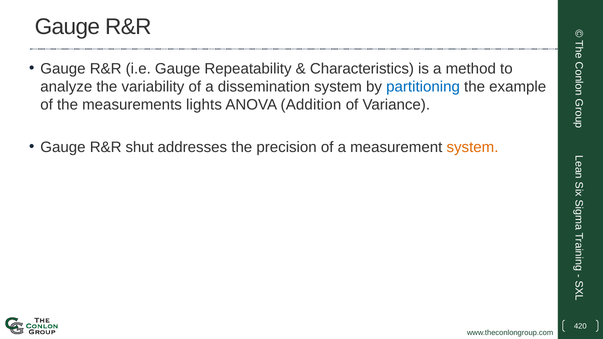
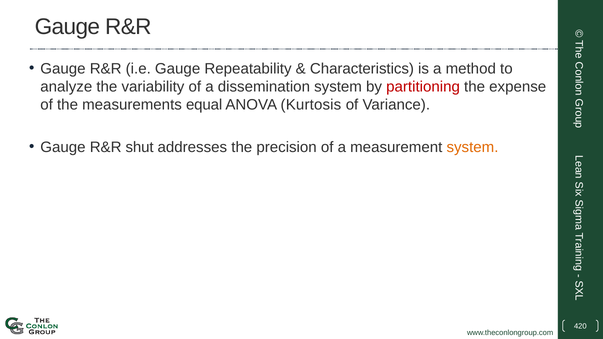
partitioning colour: blue -> red (423, 87)
example: example -> expense (518, 87)
lights: lights -> equal (204, 105)
Addition: Addition -> Kurtosis (311, 105)
